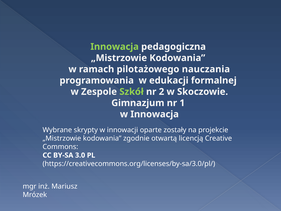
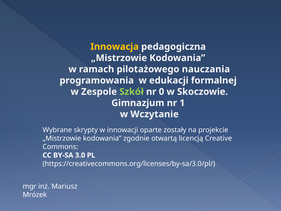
Innowacja colour: light green -> yellow (115, 47)
2: 2 -> 0 (161, 92)
w Innowacja: Innowacja -> Wczytanie (155, 114)
